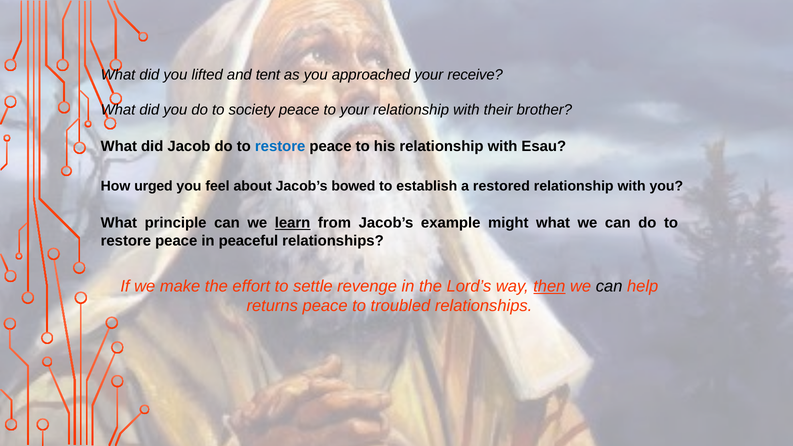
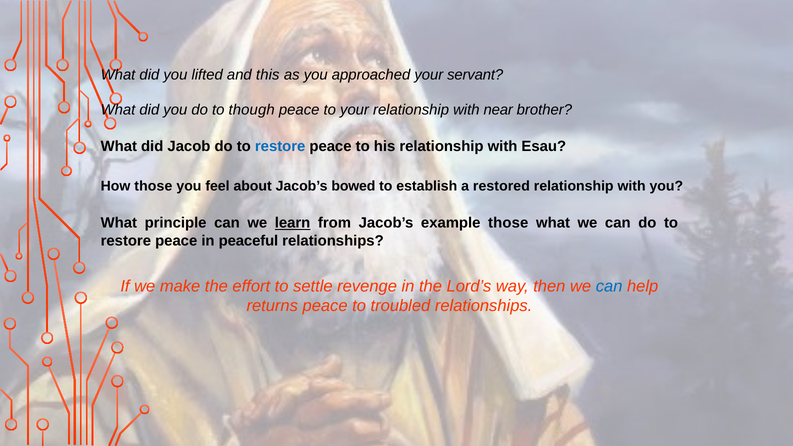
tent: tent -> this (268, 75)
receive: receive -> servant (475, 75)
society: society -> though (252, 110)
their: their -> near (498, 110)
How urged: urged -> those (153, 186)
example might: might -> those (508, 223)
then underline: present -> none (549, 286)
can colour: black -> blue (609, 286)
